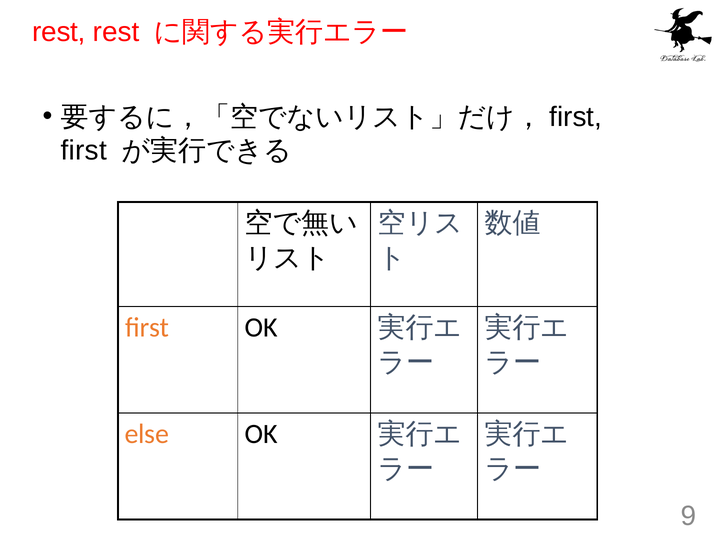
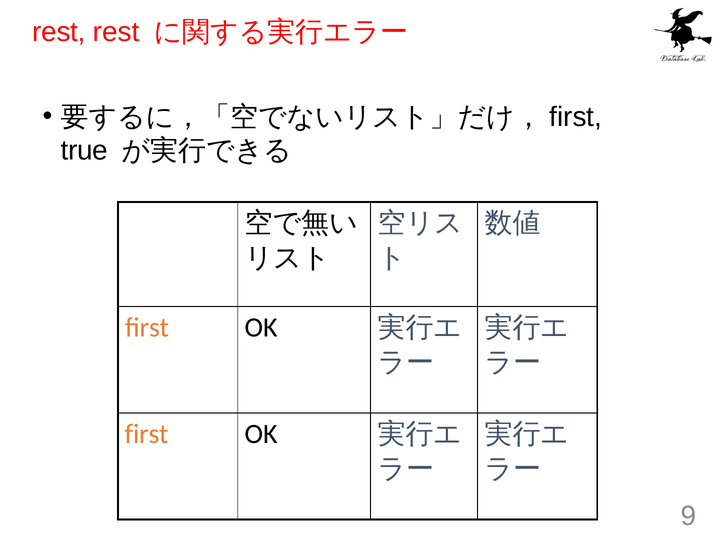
first: first -> true (84, 151)
else: else -> first (147, 434)
